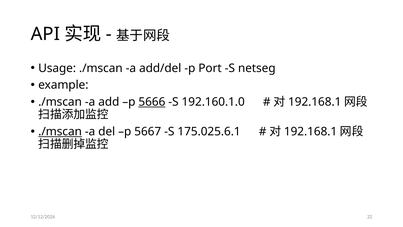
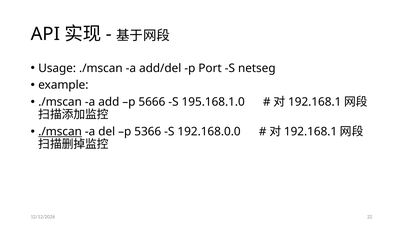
5666 underline: present -> none (152, 102)
192.160.1.0: 192.160.1.0 -> 195.168.1.0 (213, 102)
5667: 5667 -> 5366 (148, 131)
175.025.6.1: 175.025.6.1 -> 192.168.0.0 (209, 131)
